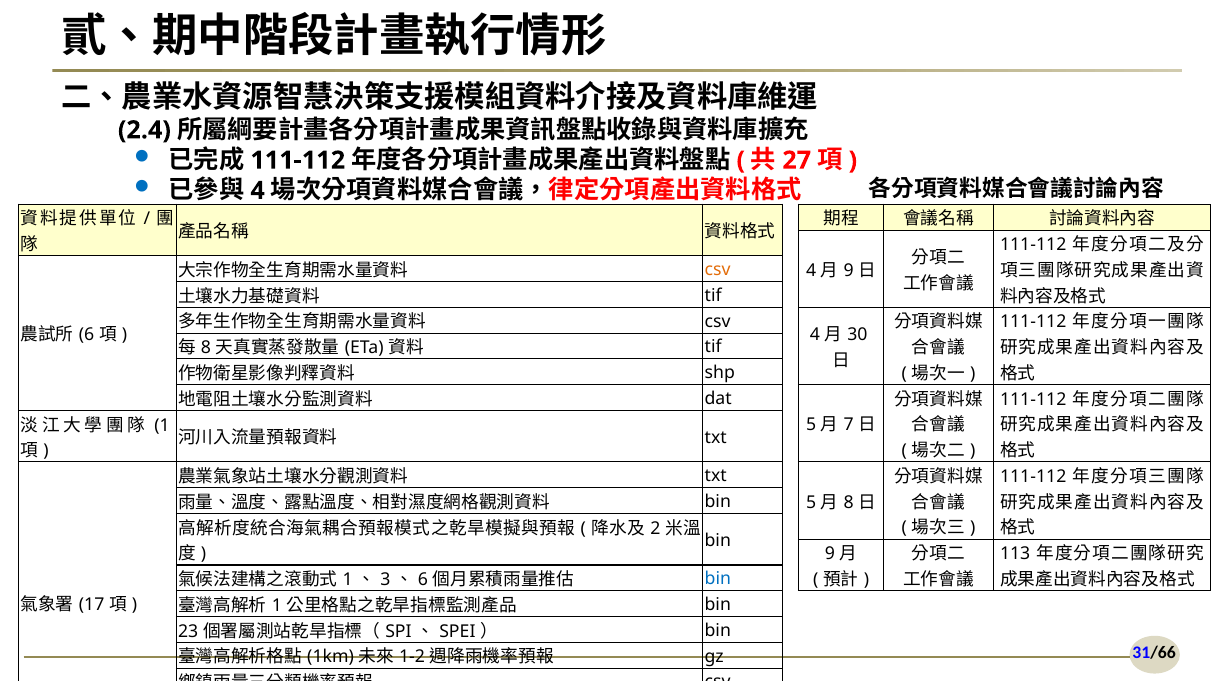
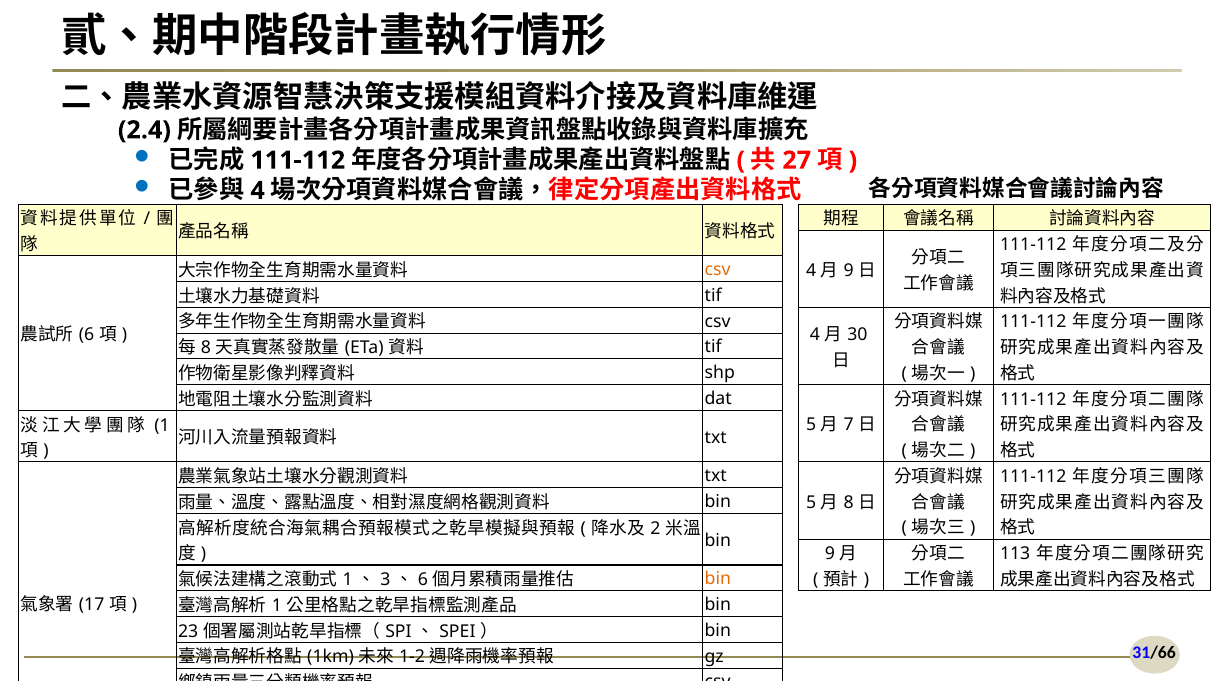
bin colour: blue -> orange (718, 579)
